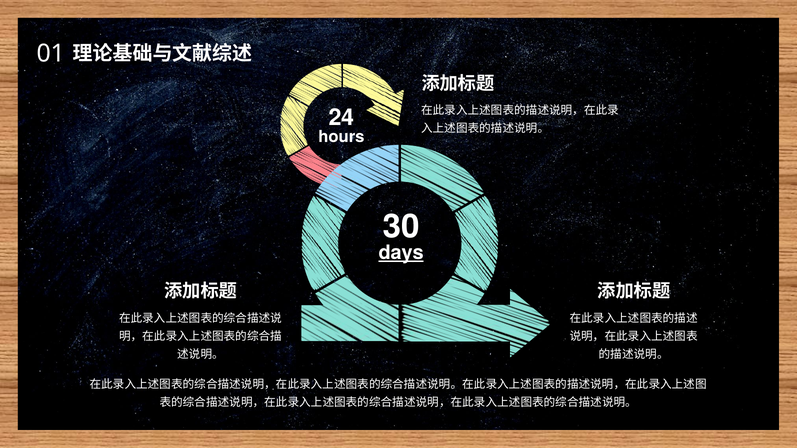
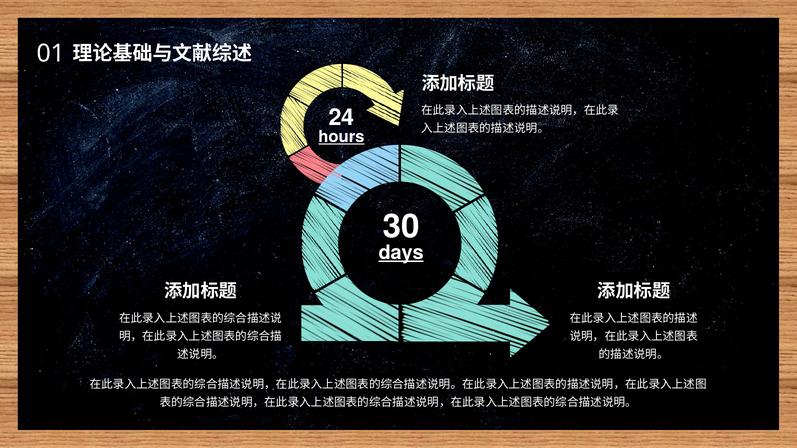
hours underline: none -> present (341, 137)
